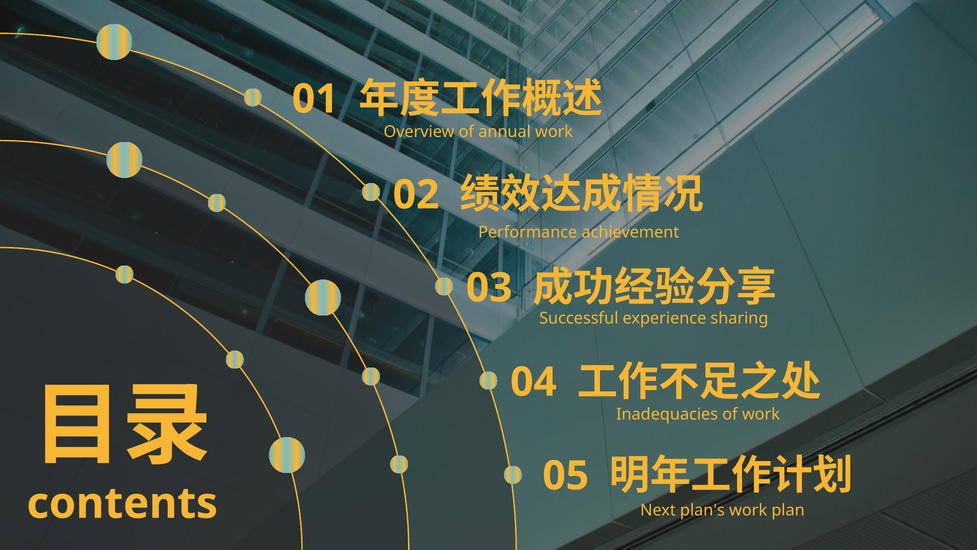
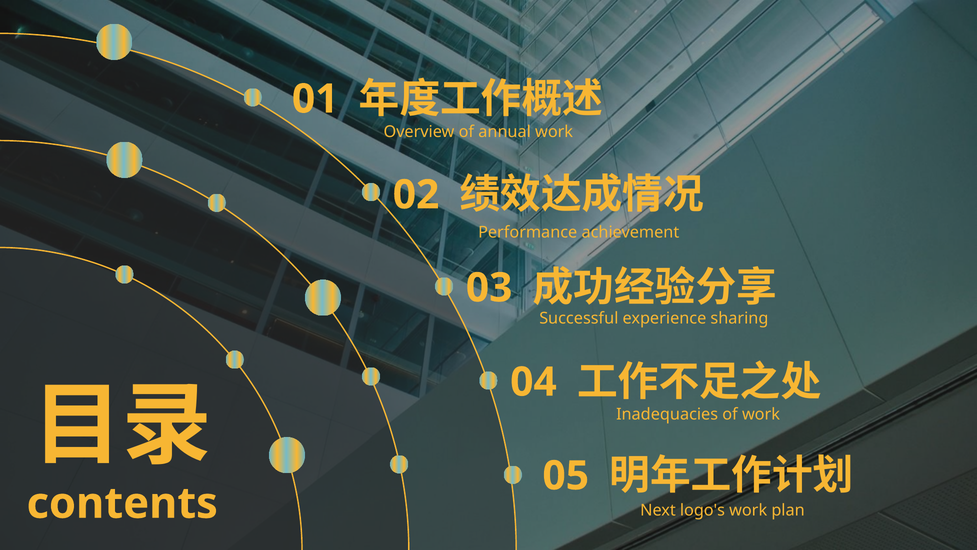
plan's: plan's -> logo's (702, 510)
